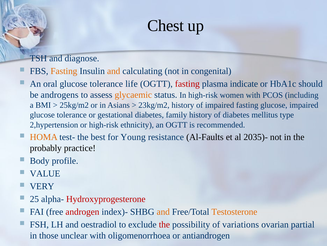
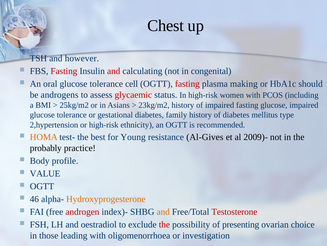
diagnose: diagnose -> however (82, 58)
Fasting colour: orange -> red (64, 71)
and colour: orange -> red (114, 71)
life: life -> cell (132, 84)
indicate: indicate -> making (244, 84)
glycaemic colour: orange -> red (133, 95)
Al-Faults: Al-Faults -> Al-Gives (205, 137)
2035)-: 2035)- -> 2009)- (256, 137)
VERY: VERY -> OGTT (42, 186)
25: 25 -> 46 (34, 199)
Hydroxyprogesterone colour: red -> orange (106, 199)
Testosterone colour: orange -> red (234, 211)
variations: variations -> presenting (241, 224)
partial: partial -> choice (303, 224)
unclear: unclear -> leading (74, 235)
antiandrogen: antiandrogen -> investigation (206, 235)
